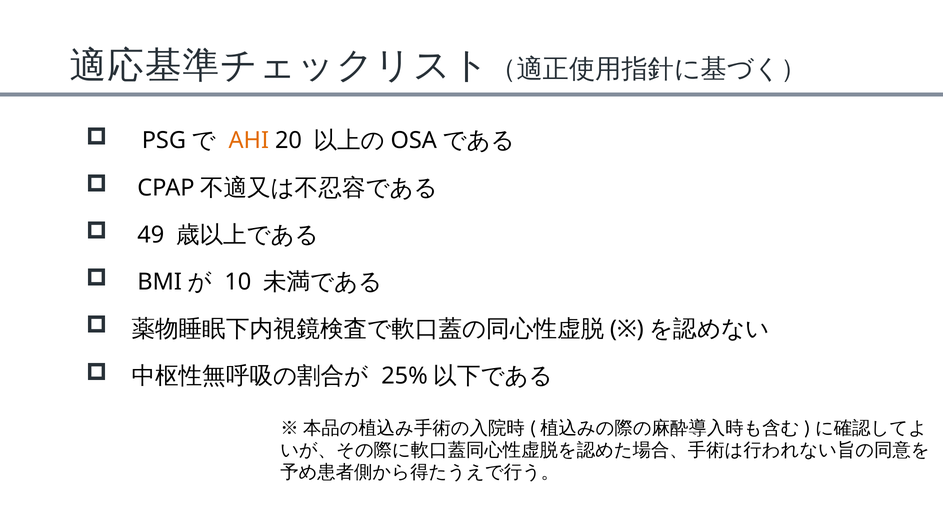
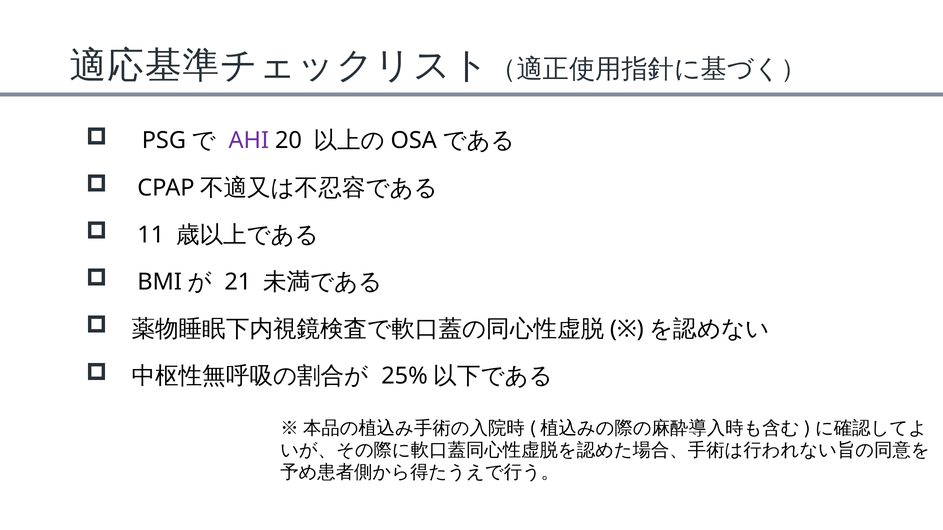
AHI colour: orange -> purple (249, 141)
49: 49 -> 11 (151, 235)
10: 10 -> 21 (238, 282)
